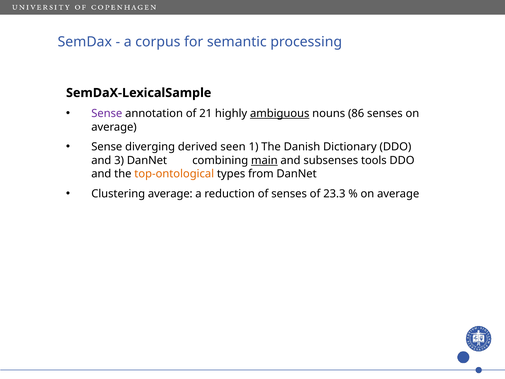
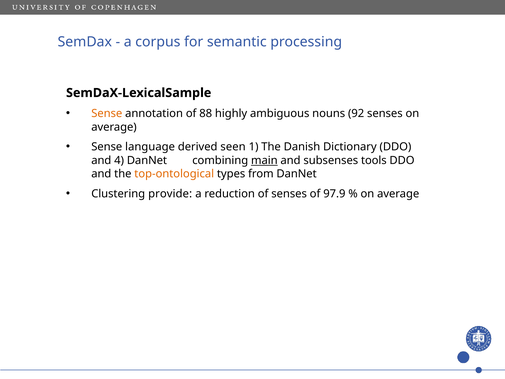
Sense colour: purple -> orange (107, 113)
21: 21 -> 88 (206, 113)
ambiguous underline: present -> none (280, 113)
86: 86 -> 92 (356, 113)
diverging: diverging -> language (150, 147)
3: 3 -> 4 (119, 160)
Clustering average: average -> provide (170, 194)
23.3: 23.3 -> 97.9 (334, 194)
